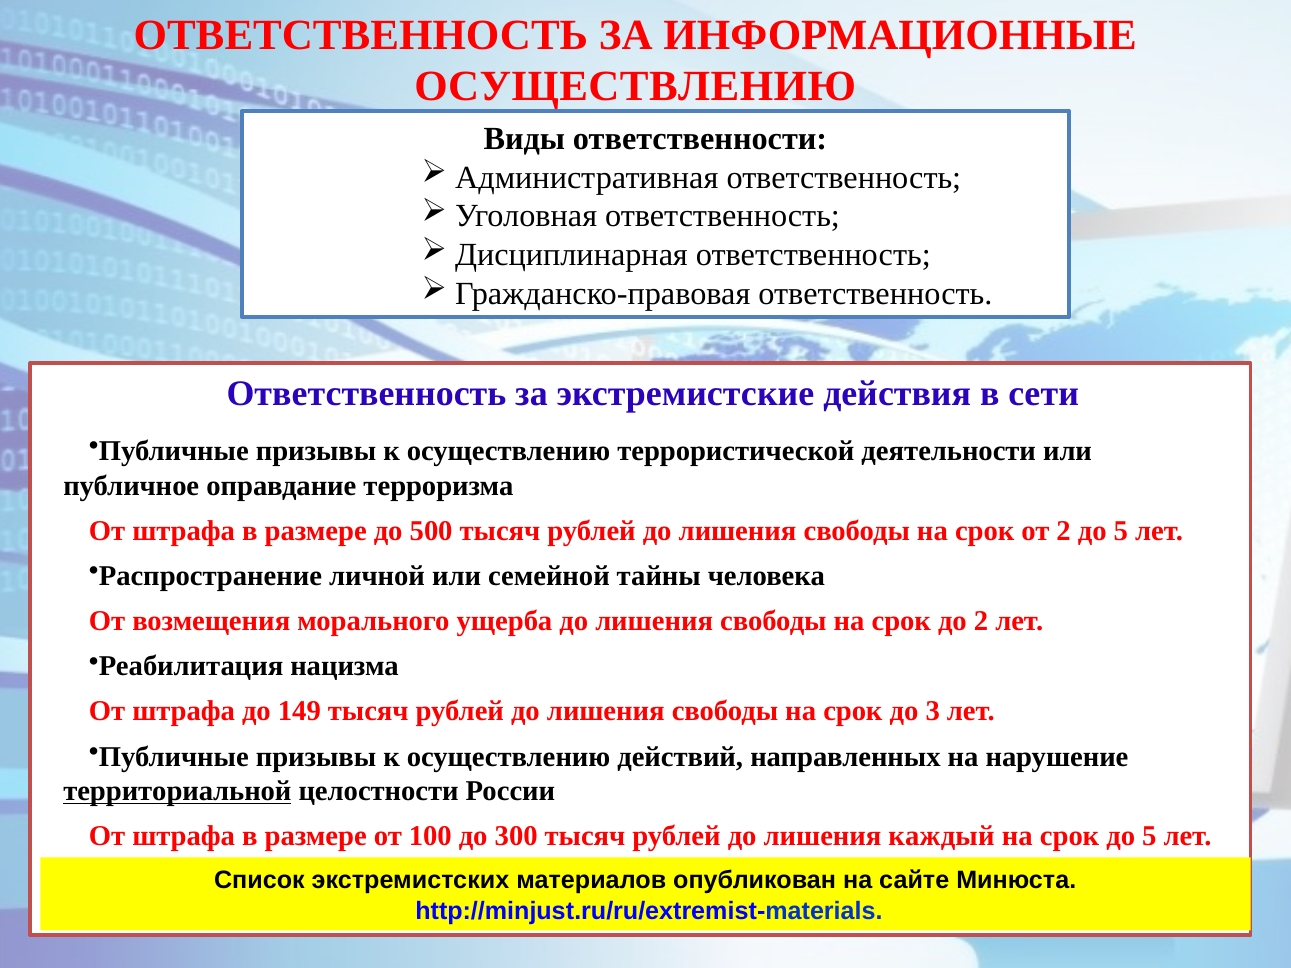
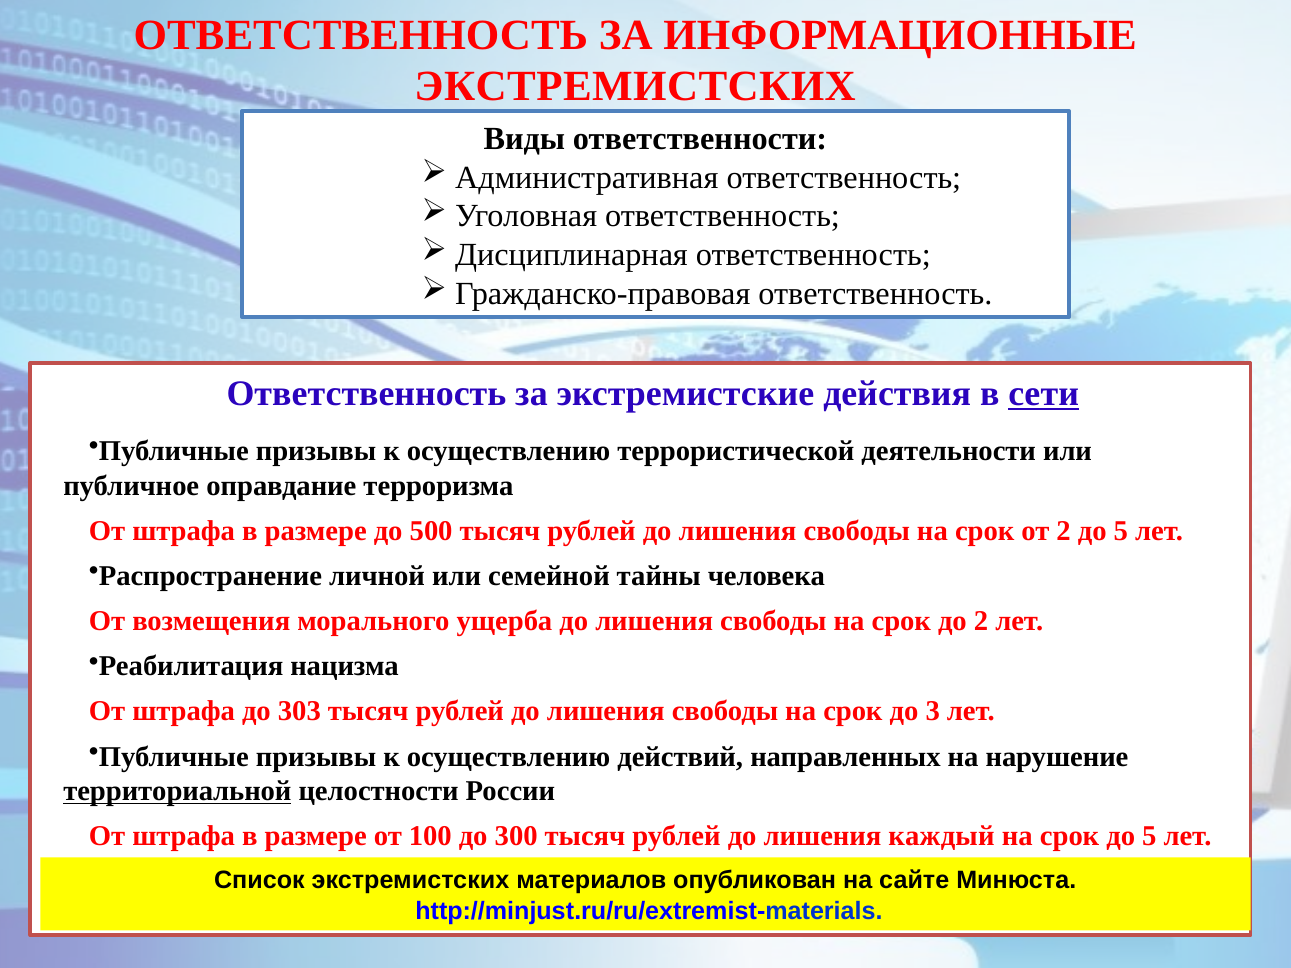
ОСУЩЕСТВЛЕНИЮ: ОСУЩЕСТВЛЕНИЮ -> ЭКСТРЕМИСТСКИХ (635, 87)
сети underline: none -> present (1044, 394)
149: 149 -> 303 (299, 712)
